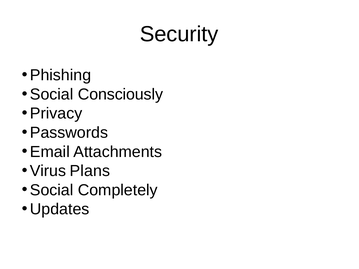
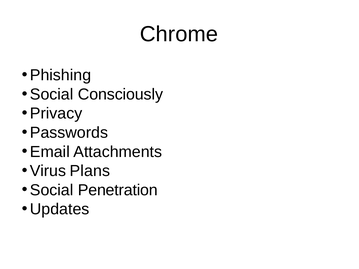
Security: Security -> Chrome (179, 34)
Completely: Completely -> Penetration (118, 190)
